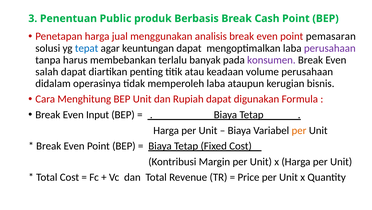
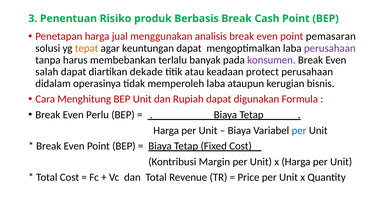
Public: Public -> Risiko (116, 18)
tepat colour: blue -> orange (87, 48)
penting: penting -> dekade (146, 71)
volume: volume -> protect (262, 71)
Input: Input -> Perlu (98, 114)
per colour: orange -> blue (299, 130)
